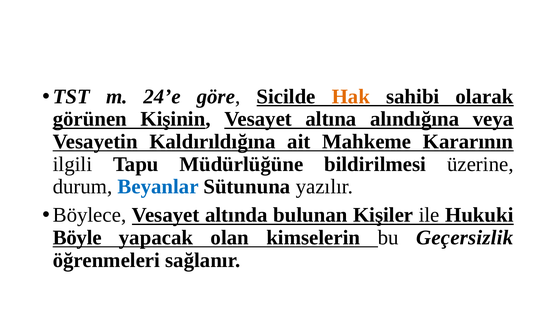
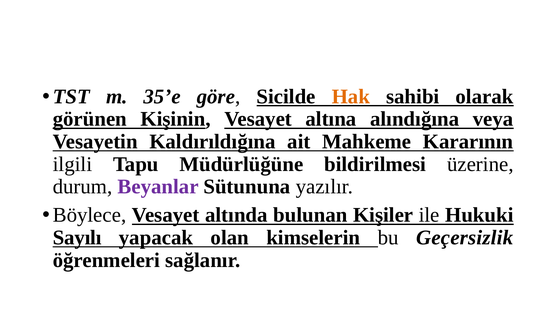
24’e: 24’e -> 35’e (162, 96)
Beyanlar colour: blue -> purple (158, 187)
Böyle: Böyle -> Sayılı (77, 237)
